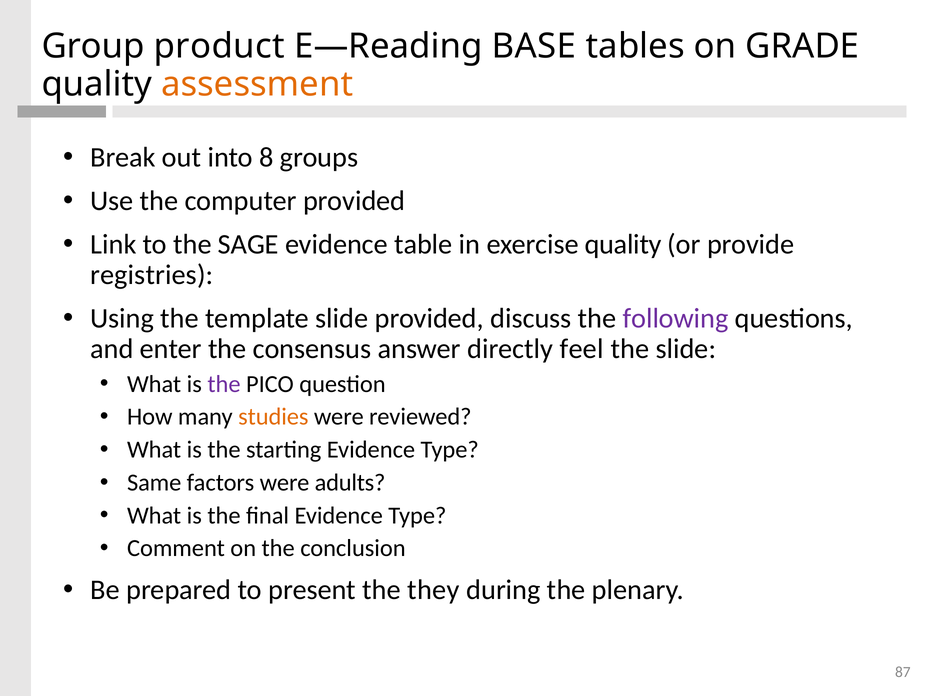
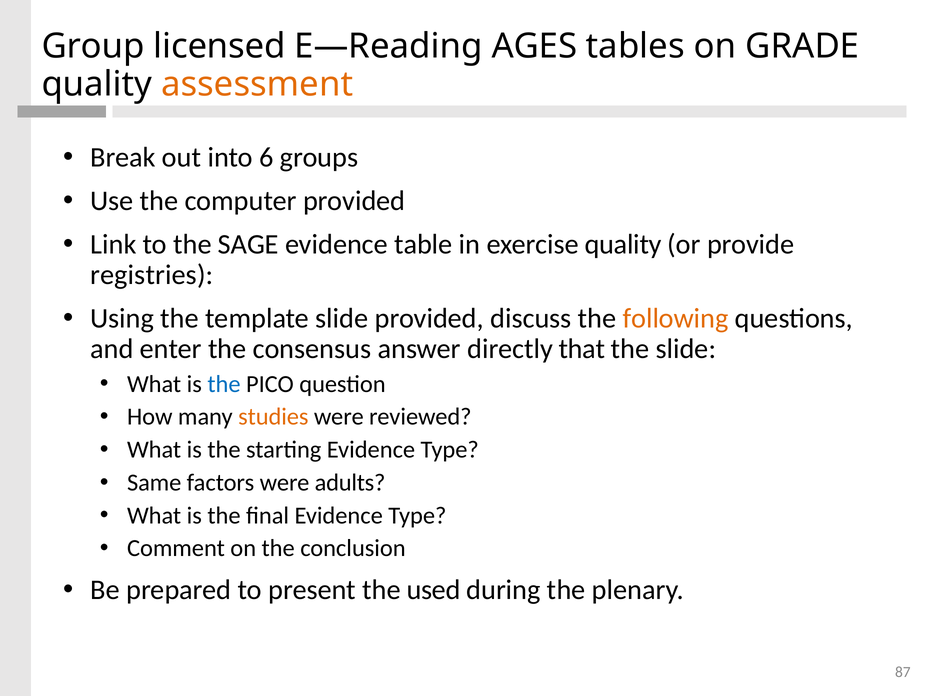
product: product -> licensed (220, 46)
BASE: BASE -> AGES (534, 46)
8: 8 -> 6 (266, 157)
following colour: purple -> orange (676, 318)
feel: feel -> that (582, 349)
the colour: purple -> blue (224, 384)
they: they -> used (434, 590)
